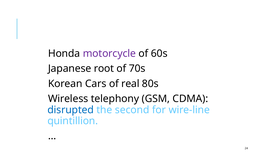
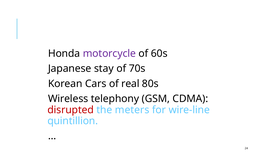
root: root -> stay (104, 68)
disrupted colour: blue -> red (71, 110)
second: second -> meters (132, 110)
